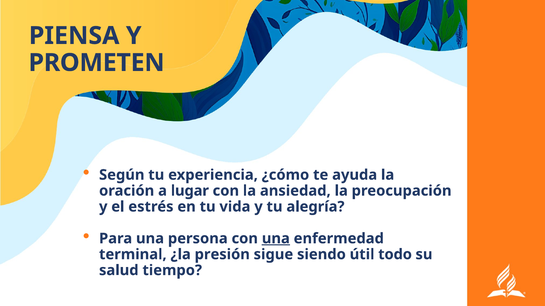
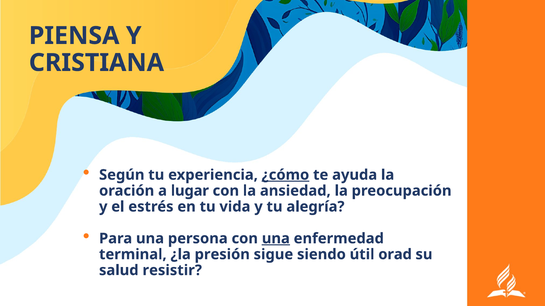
PROMETEN: PROMETEN -> CRISTIANA (96, 63)
¿cómo underline: none -> present (285, 175)
todo: todo -> orad (395, 255)
tiempo: tiempo -> resistir (172, 271)
